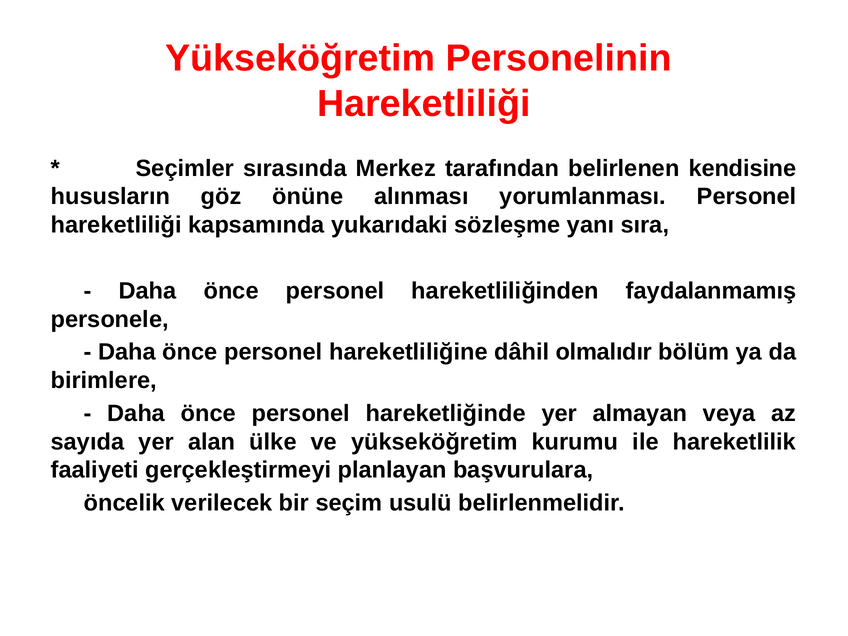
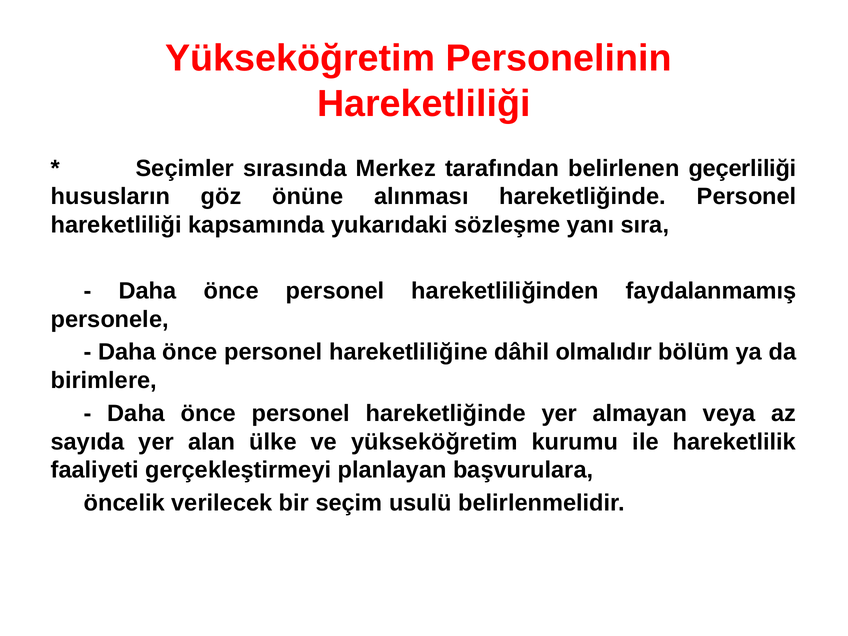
kendisine: kendisine -> geçerliliği (743, 168)
alınması yorumlanması: yorumlanması -> hareketliğinde (583, 197)
